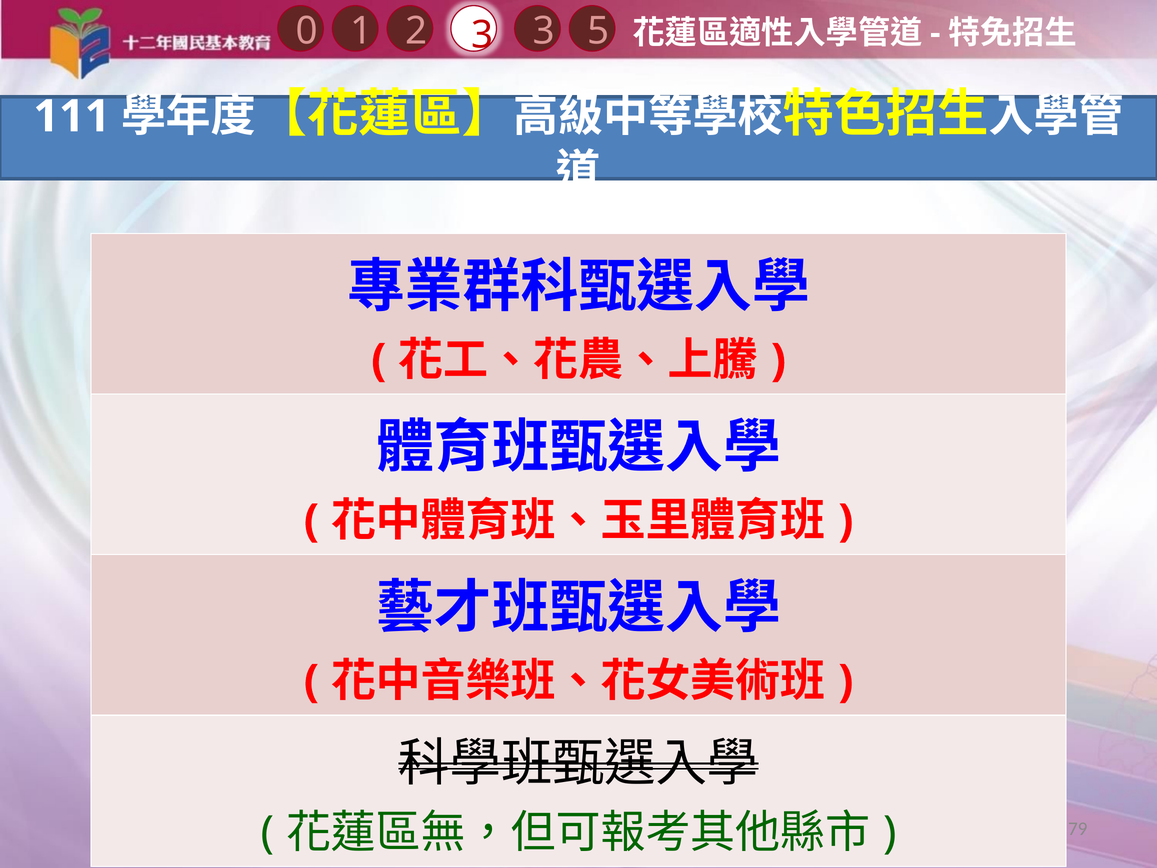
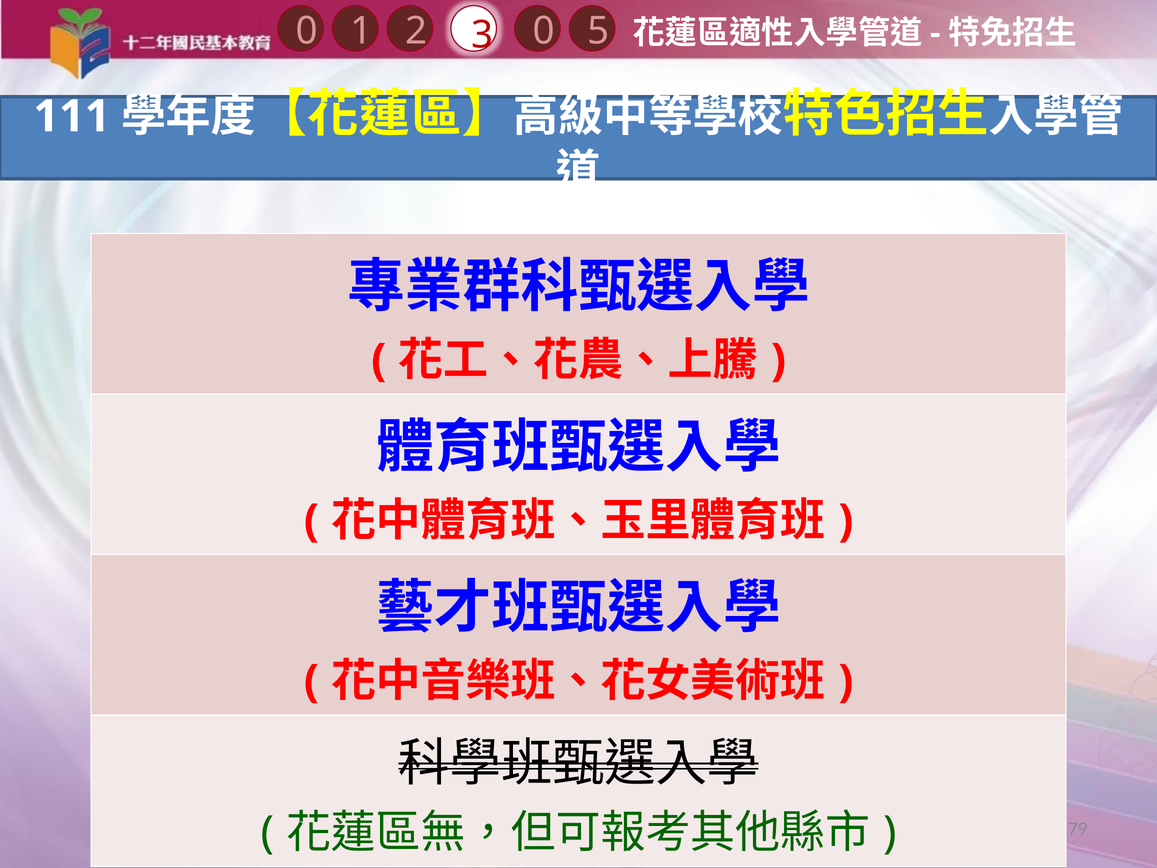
1 3: 3 -> 0 (544, 31)
